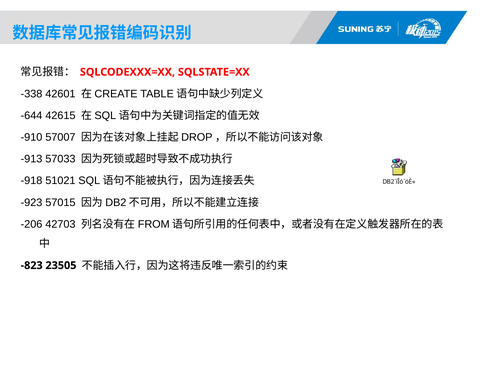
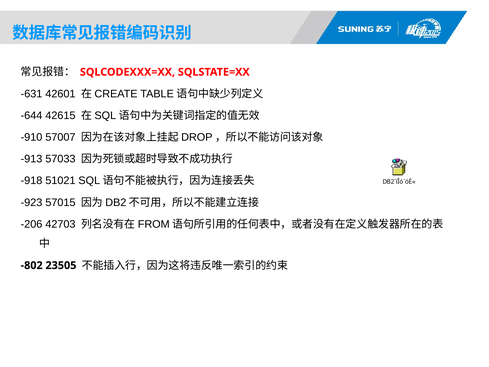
-338: -338 -> -631 (32, 94)
-823: -823 -> -802 (32, 265)
